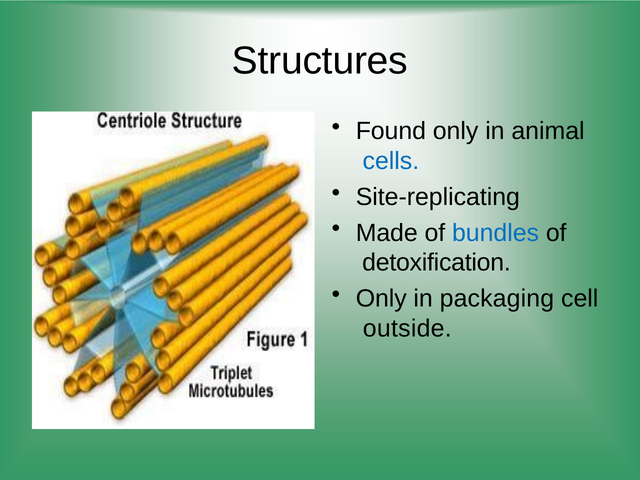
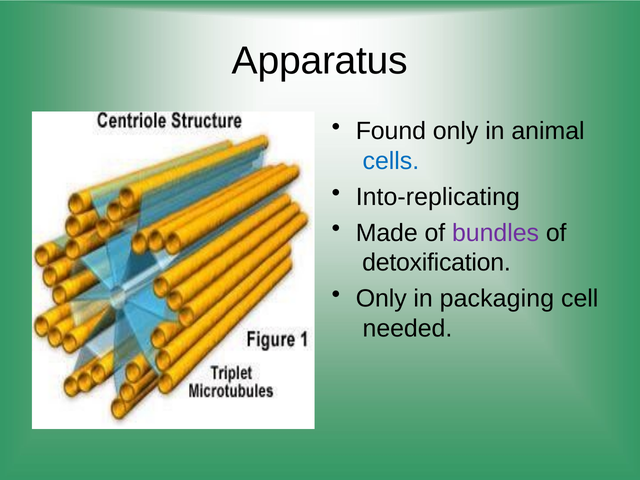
Structures: Structures -> Apparatus (320, 61)
Site-replicating: Site-replicating -> Into-replicating (438, 197)
bundles colour: blue -> purple (496, 233)
outside: outside -> needed (407, 328)
